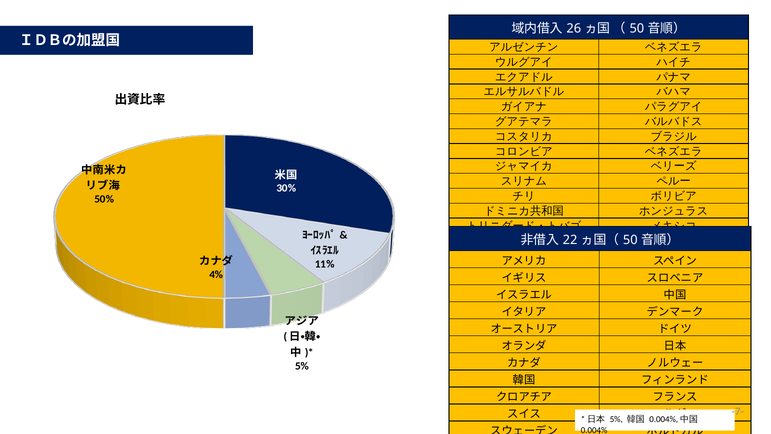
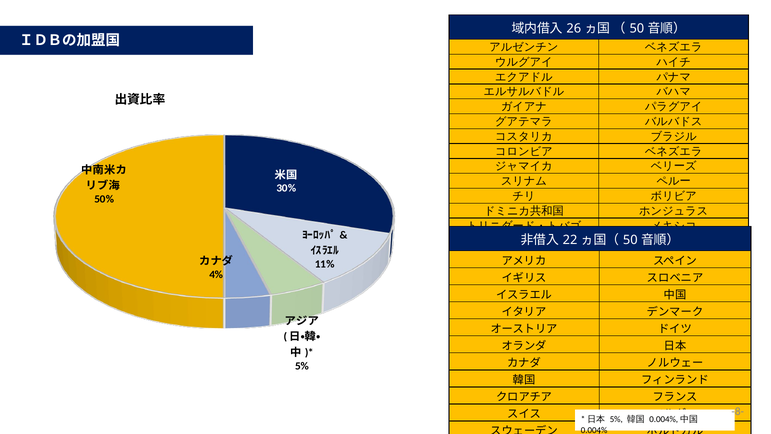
-7-: -7- -> -8- (738, 411)
